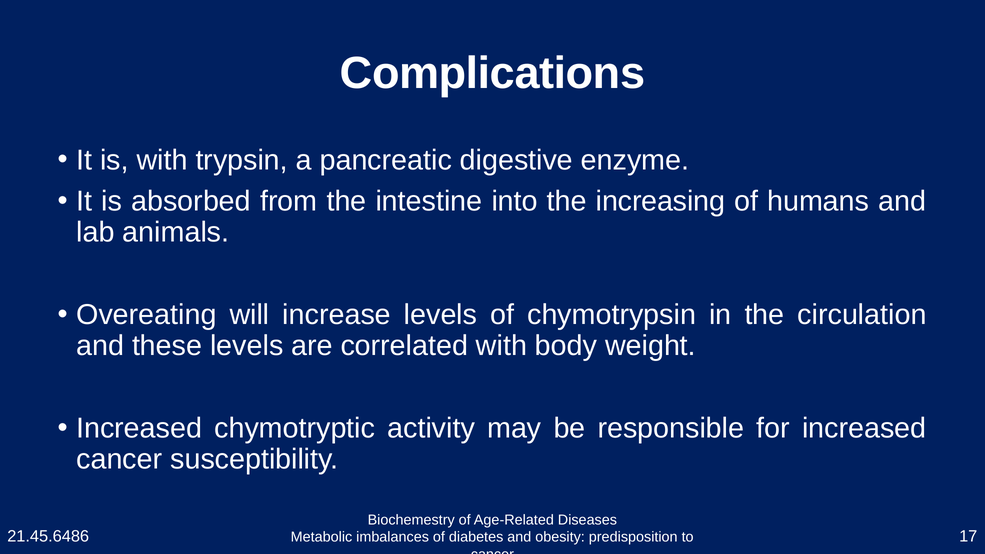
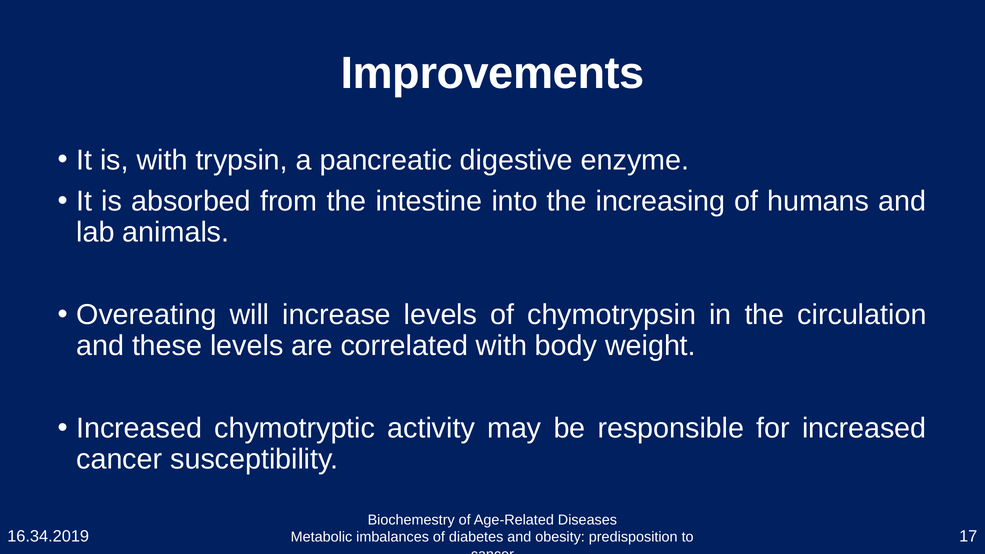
Complications: Complications -> Improvements (493, 73)
21.45.6486: 21.45.6486 -> 16.34.2019 (48, 536)
